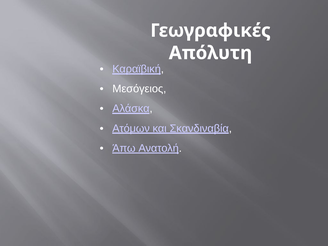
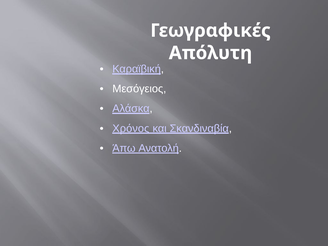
Ατόμων: Ατόμων -> Χρόνος (131, 128)
